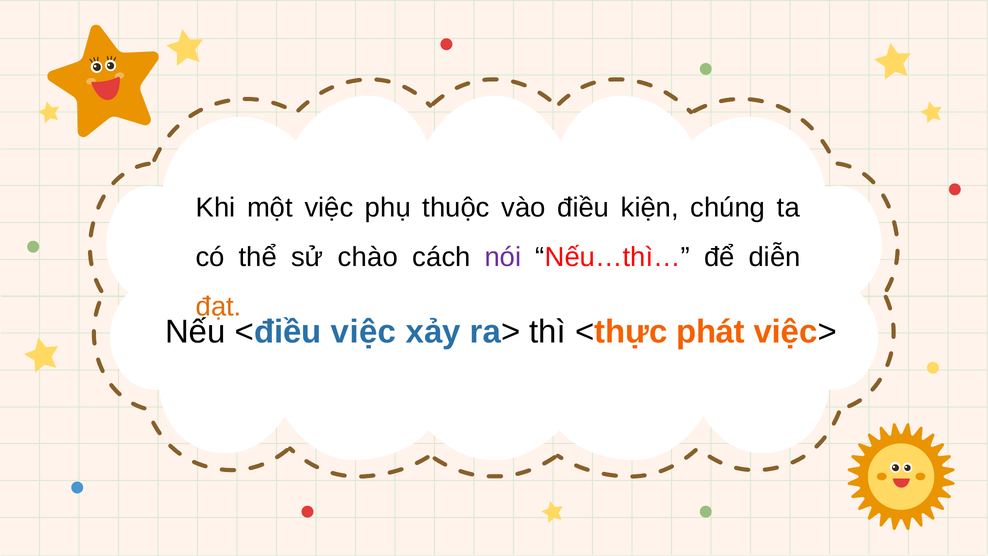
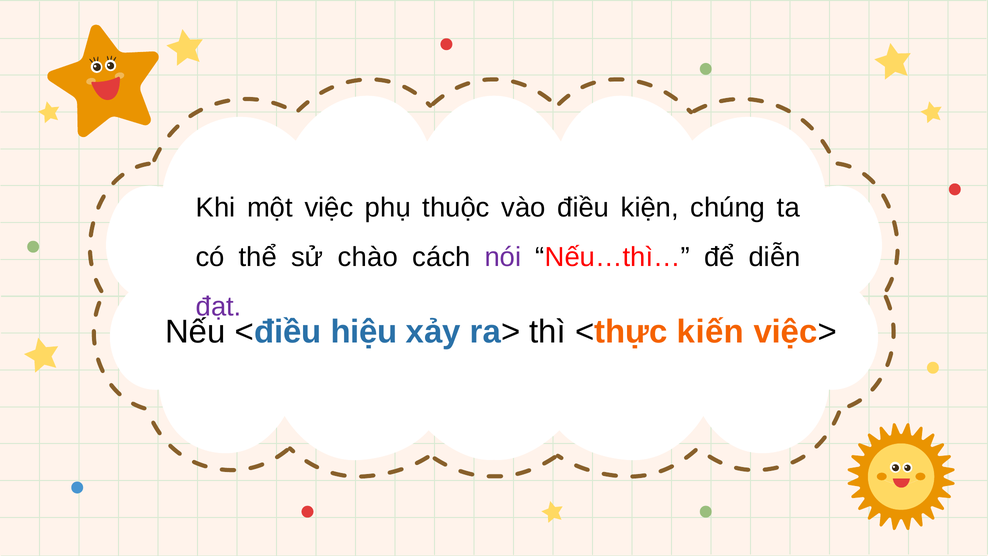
đạt colour: orange -> purple (219, 307)
<điều việc: việc -> hiệu (364, 332)
phát: phát -> kiến (710, 332)
